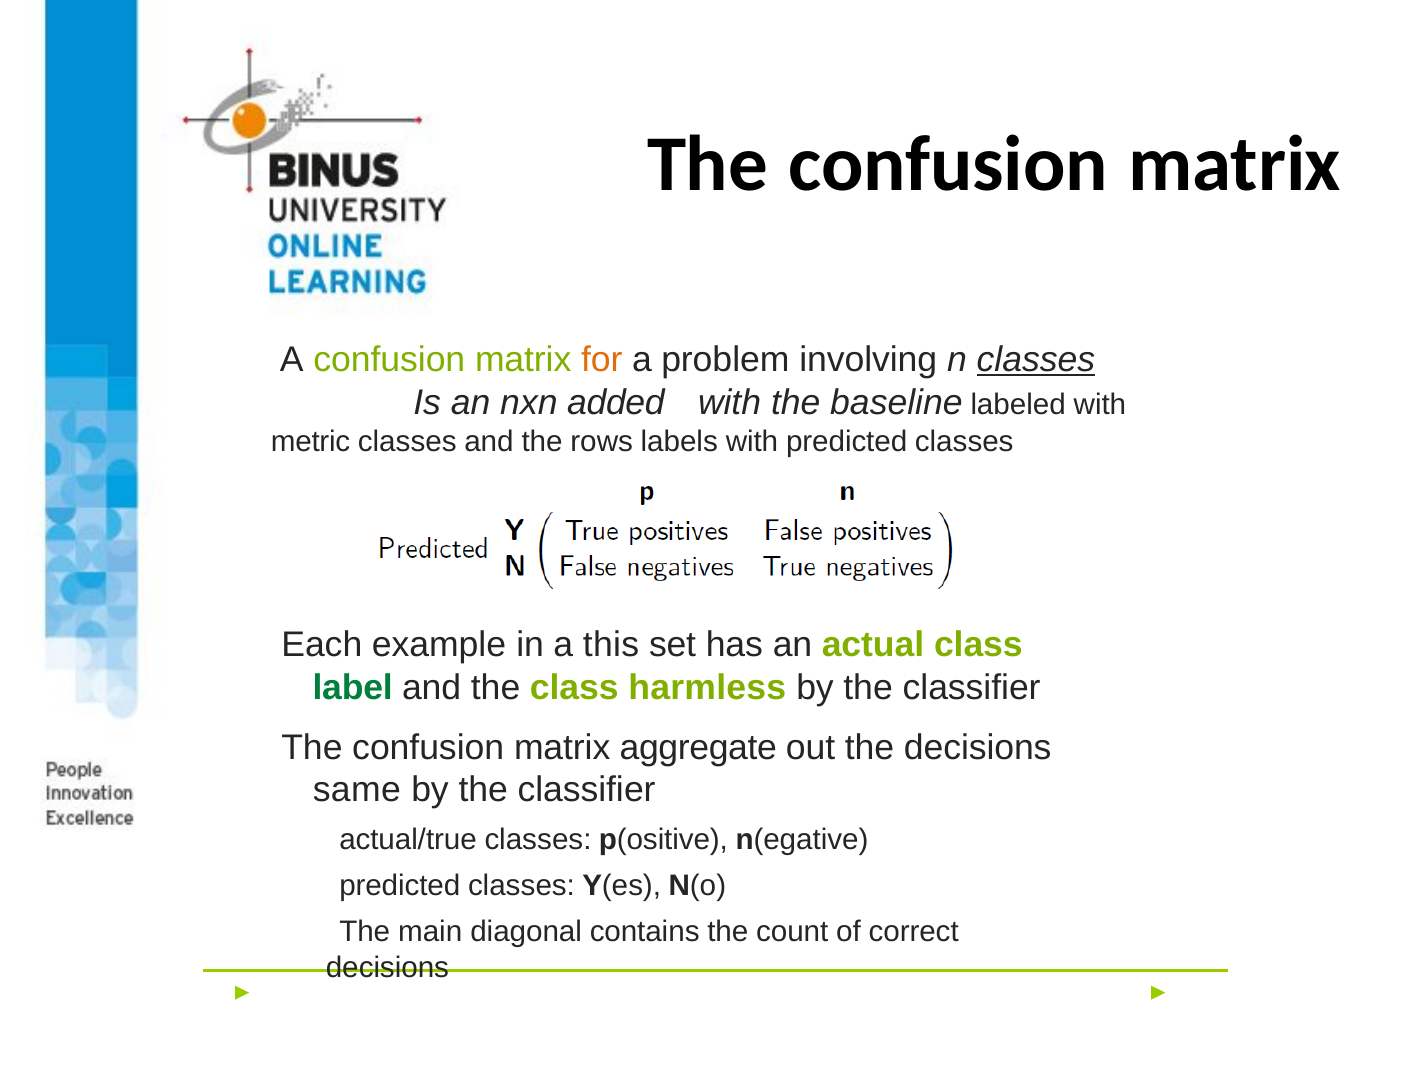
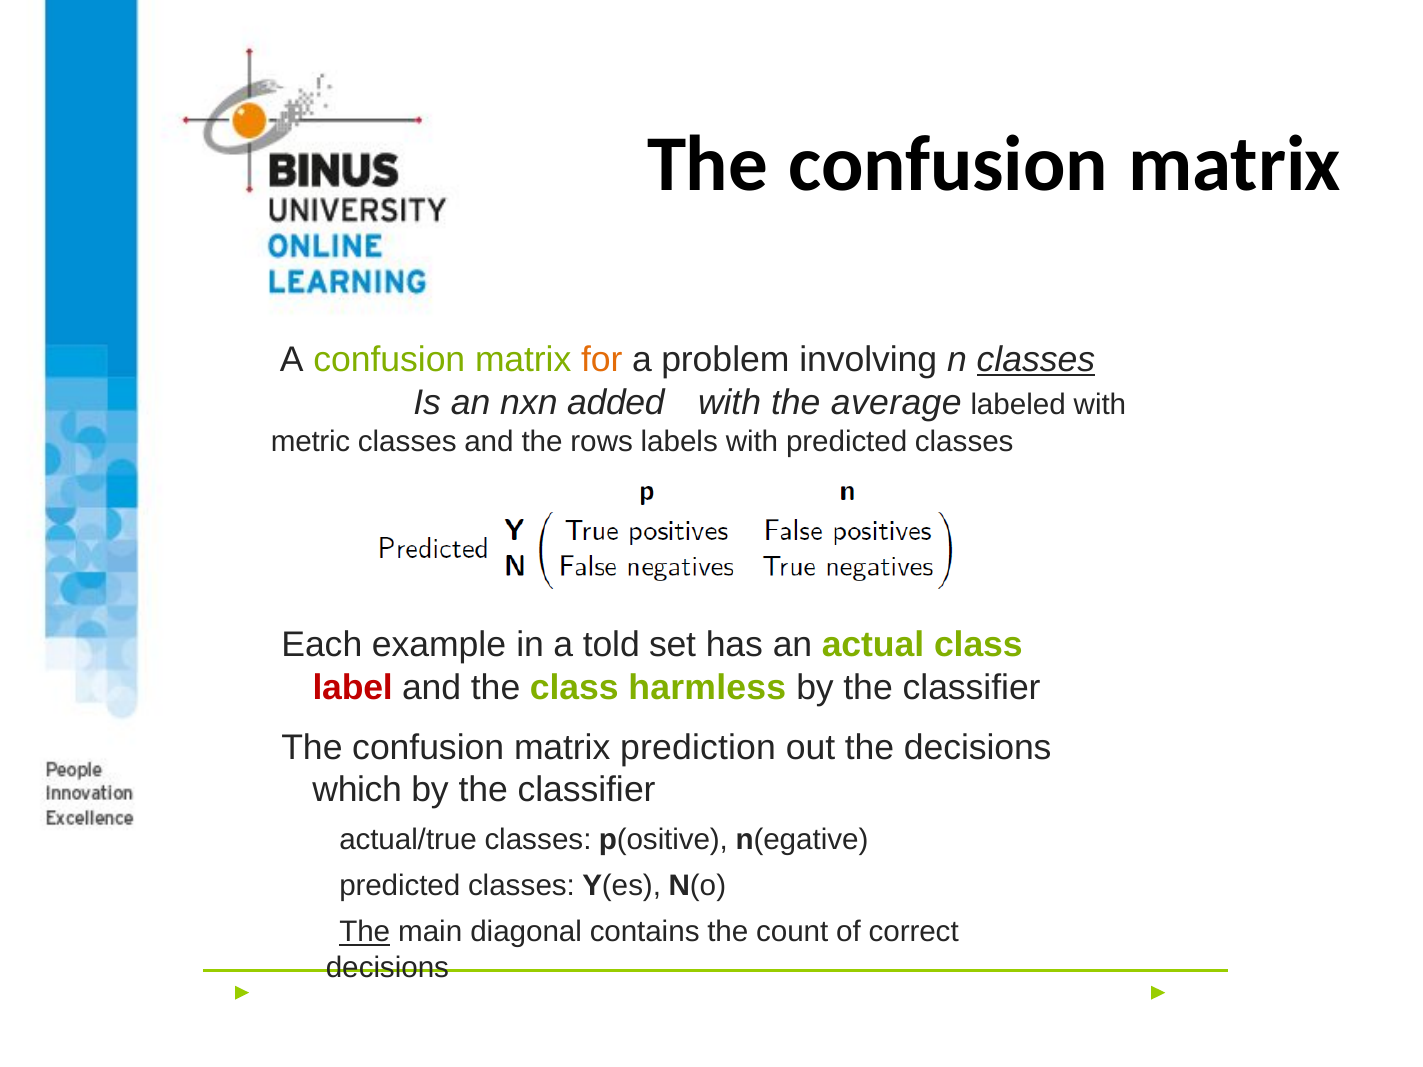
baseline: baseline -> average (896, 403)
this: this -> told (611, 645)
label colour: green -> red (353, 688)
aggregate: aggregate -> prediction (698, 747)
same: same -> which (357, 790)
The underline: none -> present (365, 932)
